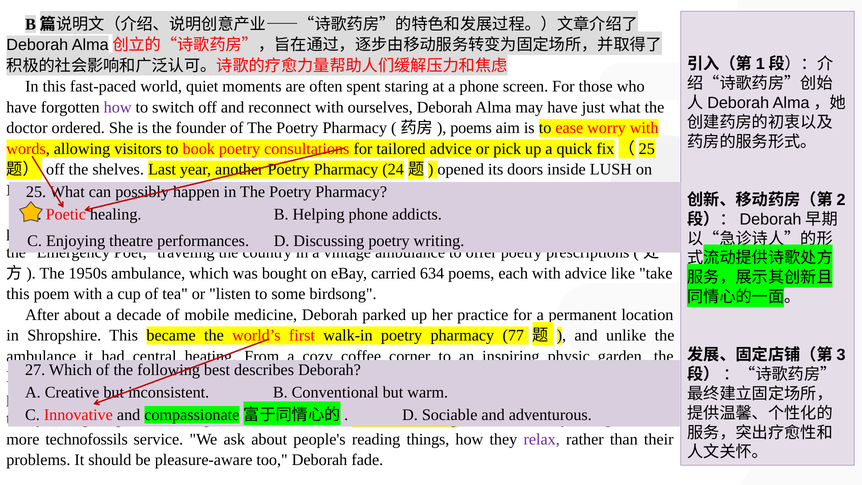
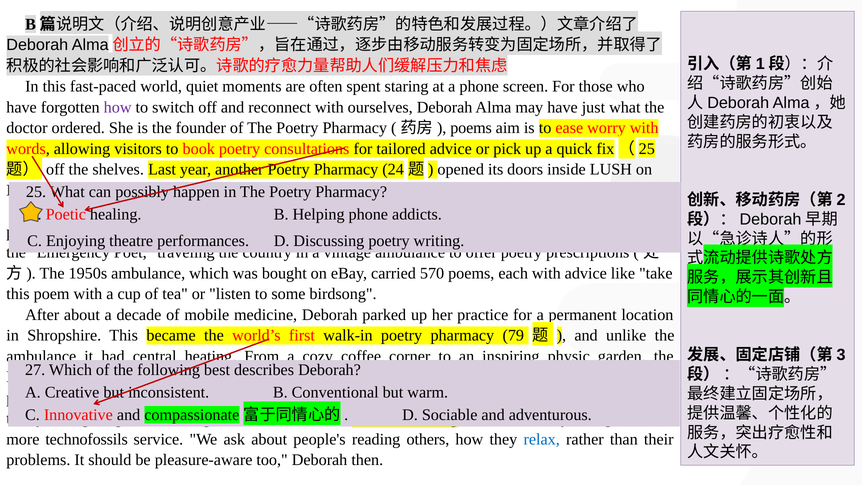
634: 634 -> 570 (432, 273)
77: 77 -> 79 (513, 335)
reading things: things -> others (428, 439)
relax colour: purple -> blue (542, 439)
fade: fade -> then (367, 460)
